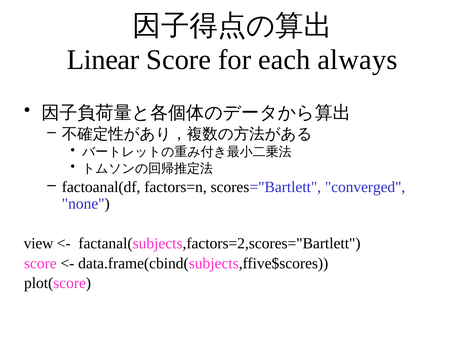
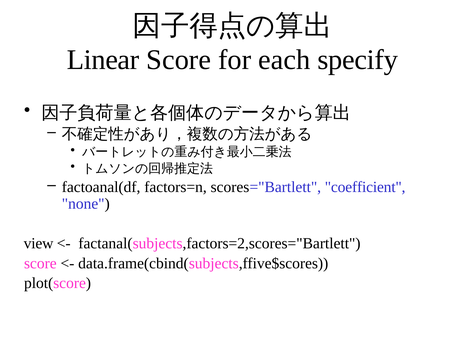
always: always -> specify (358, 60)
converged: converged -> coefficient (365, 187)
